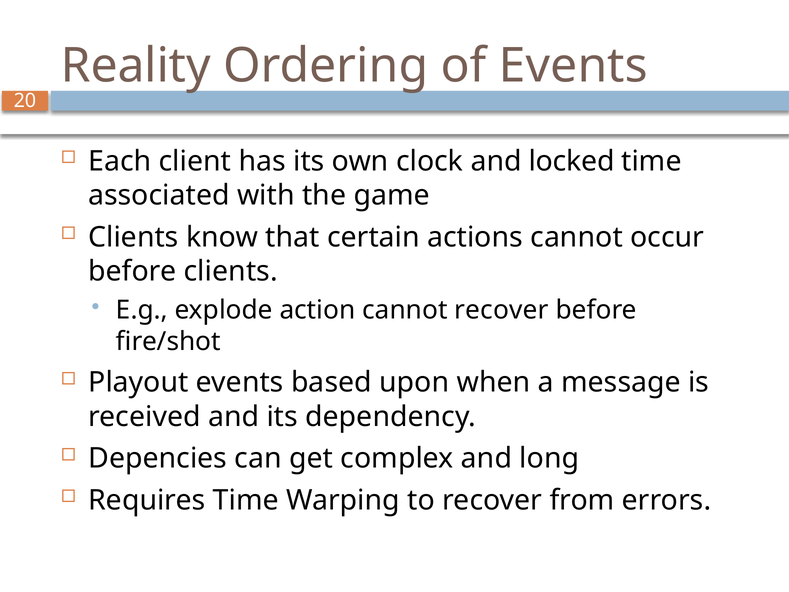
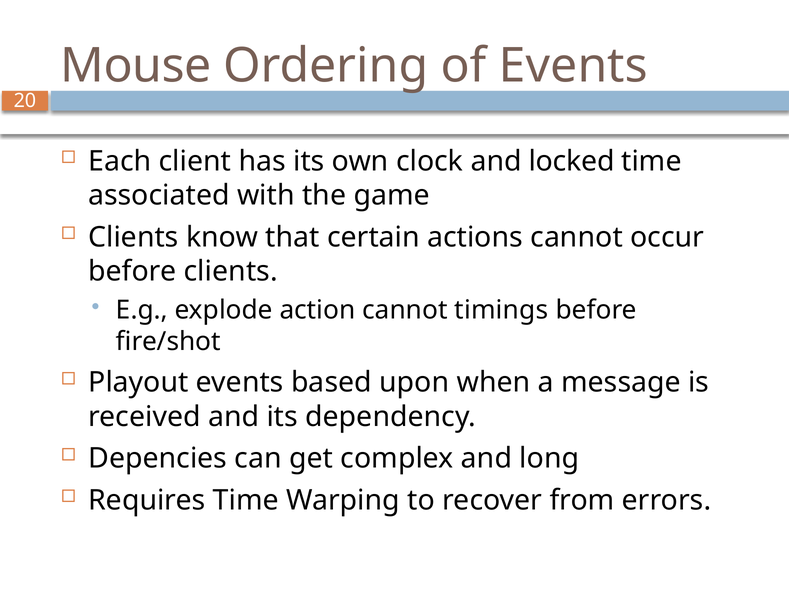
Reality: Reality -> Mouse (136, 66)
cannot recover: recover -> timings (501, 310)
